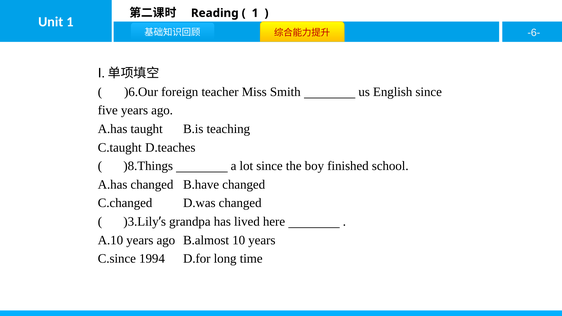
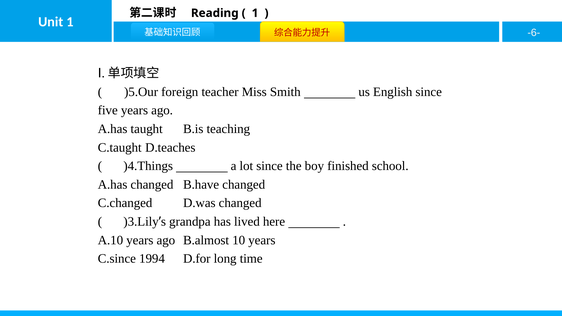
)6.Our: )6.Our -> )5.Our (141, 92)
)8.Things: )8.Things -> )4.Things (148, 166)
